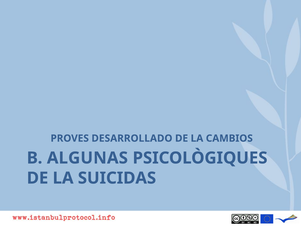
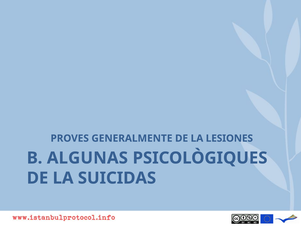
DESARROLLADO: DESARROLLADO -> GENERALMENTE (132, 138)
CAMBIOS: CAMBIOS -> LESIONES (229, 138)
